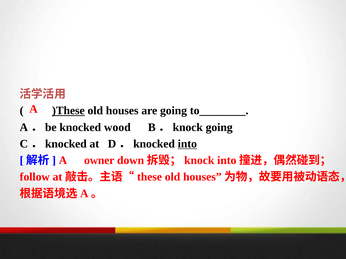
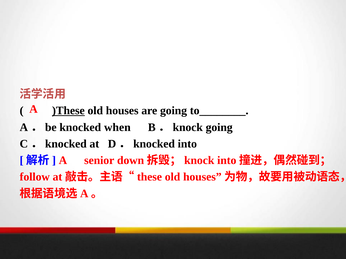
wood: wood -> when (117, 127)
into underline: present -> none (187, 144)
owner: owner -> senior (99, 161)
